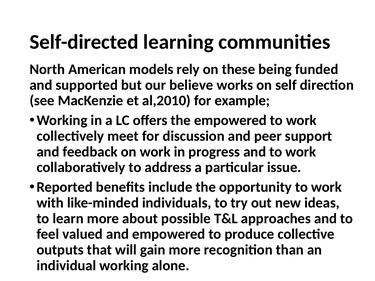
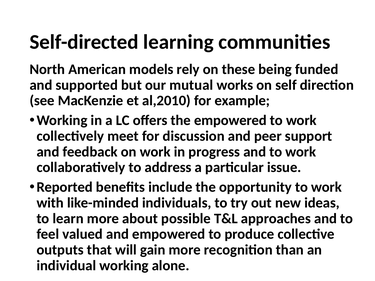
believe: believe -> mutual (191, 85)
